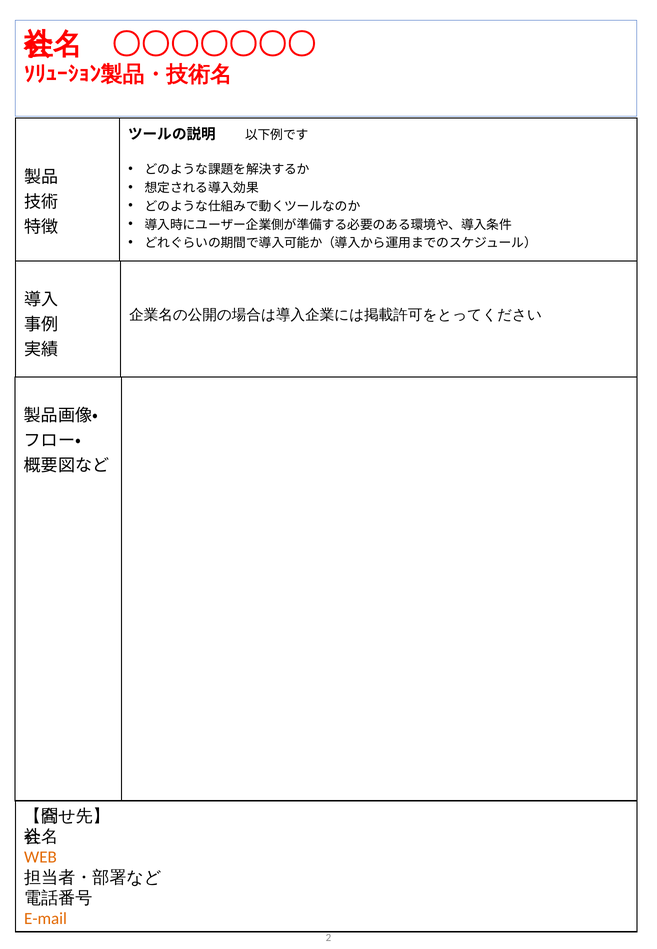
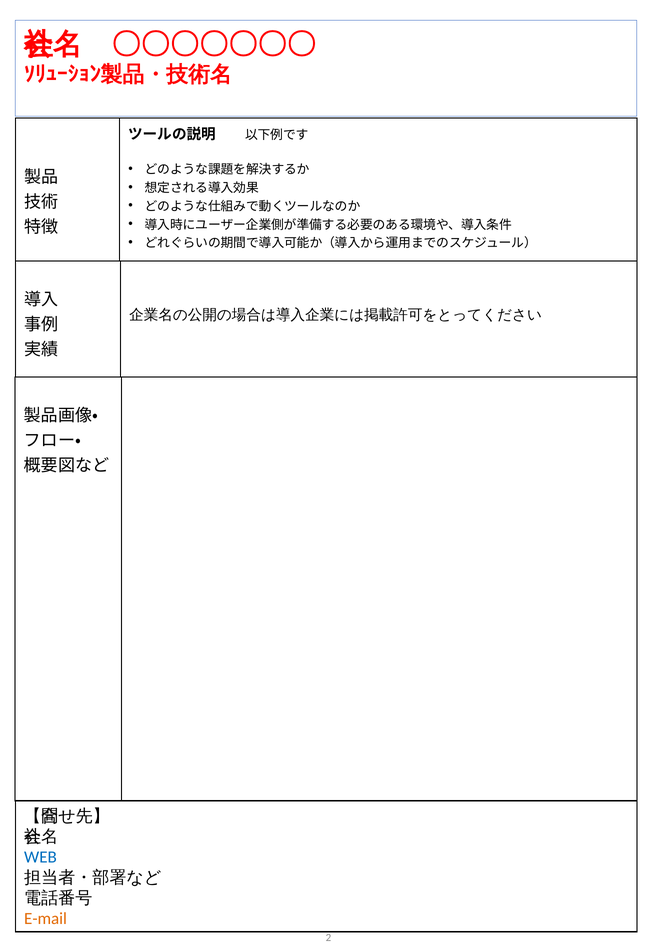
WEB colour: orange -> blue (40, 857)
